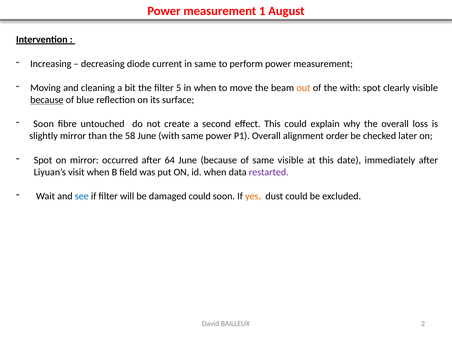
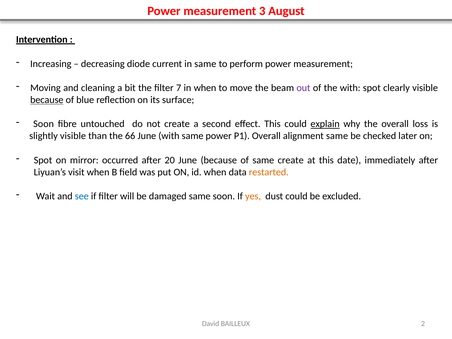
1: 1 -> 3 (262, 11)
5: 5 -> 7 (179, 88)
out colour: orange -> purple (303, 88)
explain underline: none -> present (325, 124)
slightly mirror: mirror -> visible (73, 136)
58: 58 -> 66 (130, 136)
alignment order: order -> same (337, 136)
64: 64 -> 20 (170, 160)
same visible: visible -> create (291, 160)
restarted colour: purple -> orange (269, 172)
damaged could: could -> same (200, 196)
